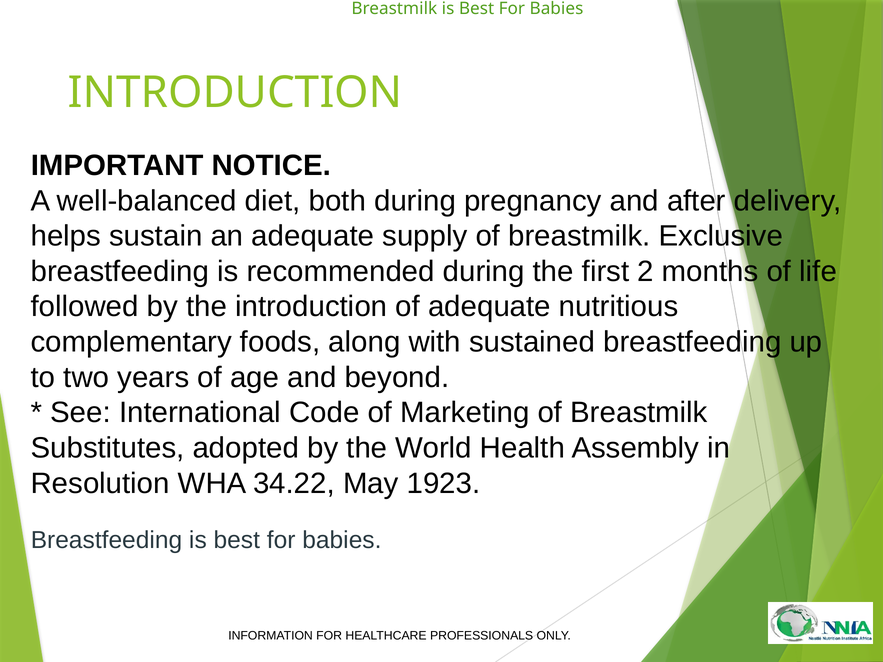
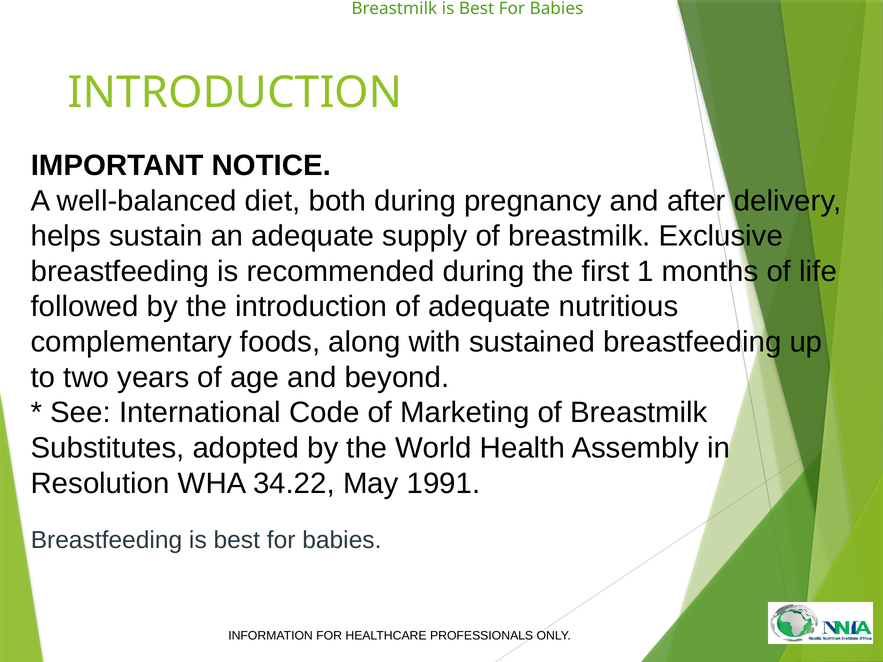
2: 2 -> 1 (646, 272)
1923: 1923 -> 1991 (444, 483)
